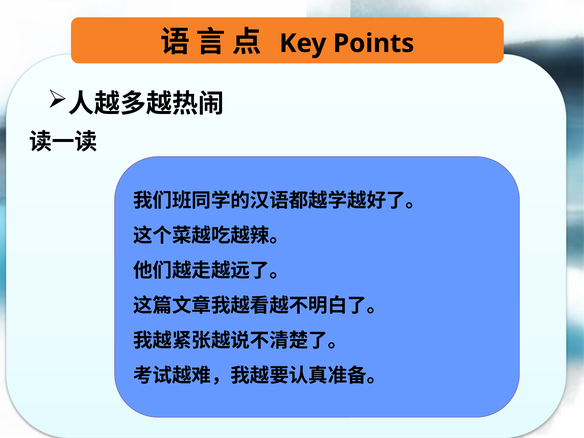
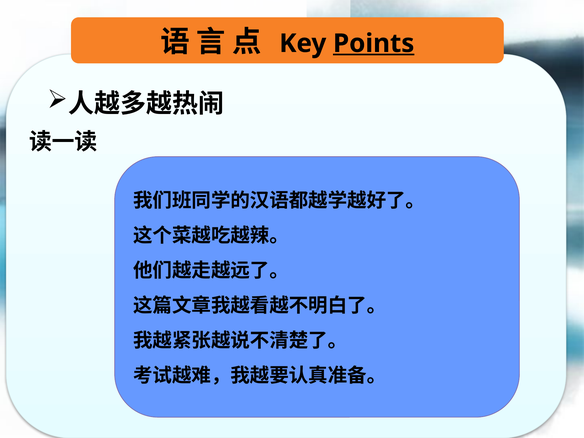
Points underline: none -> present (374, 43)
